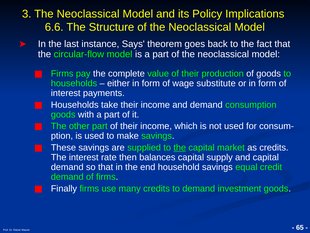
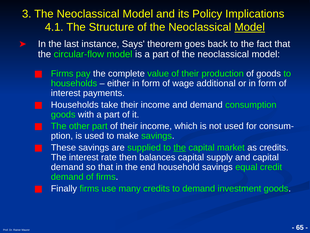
6.6: 6.6 -> 4.1 (54, 27)
Model underline: none -> present (250, 27)
substitute: substitute -> additional (216, 83)
